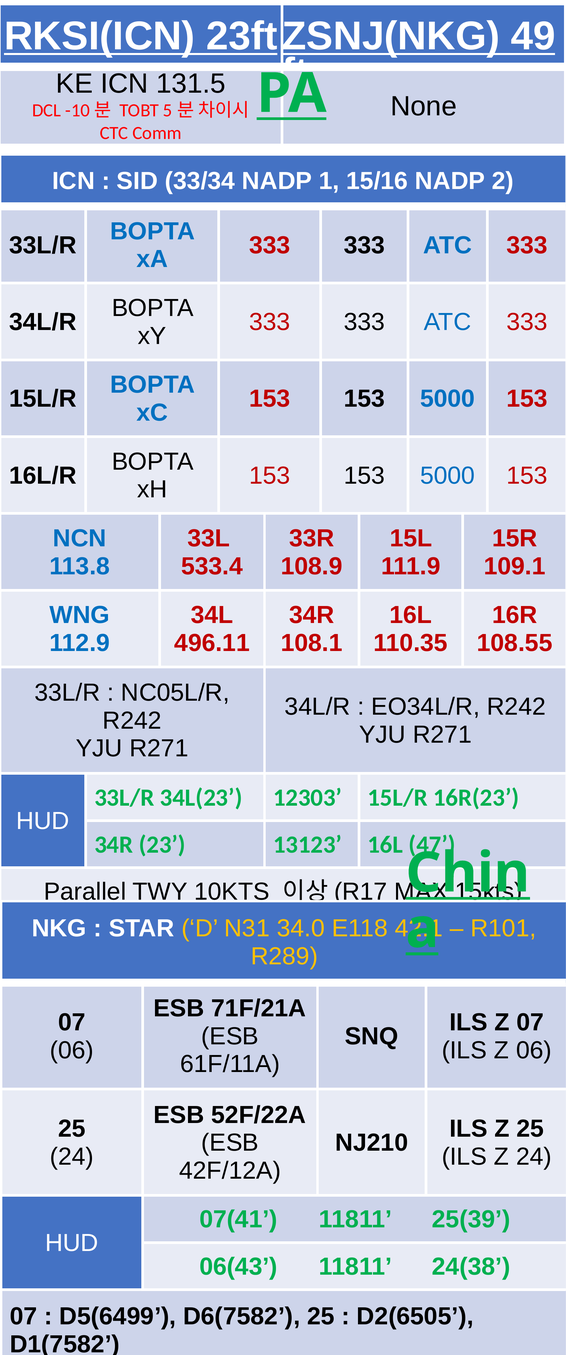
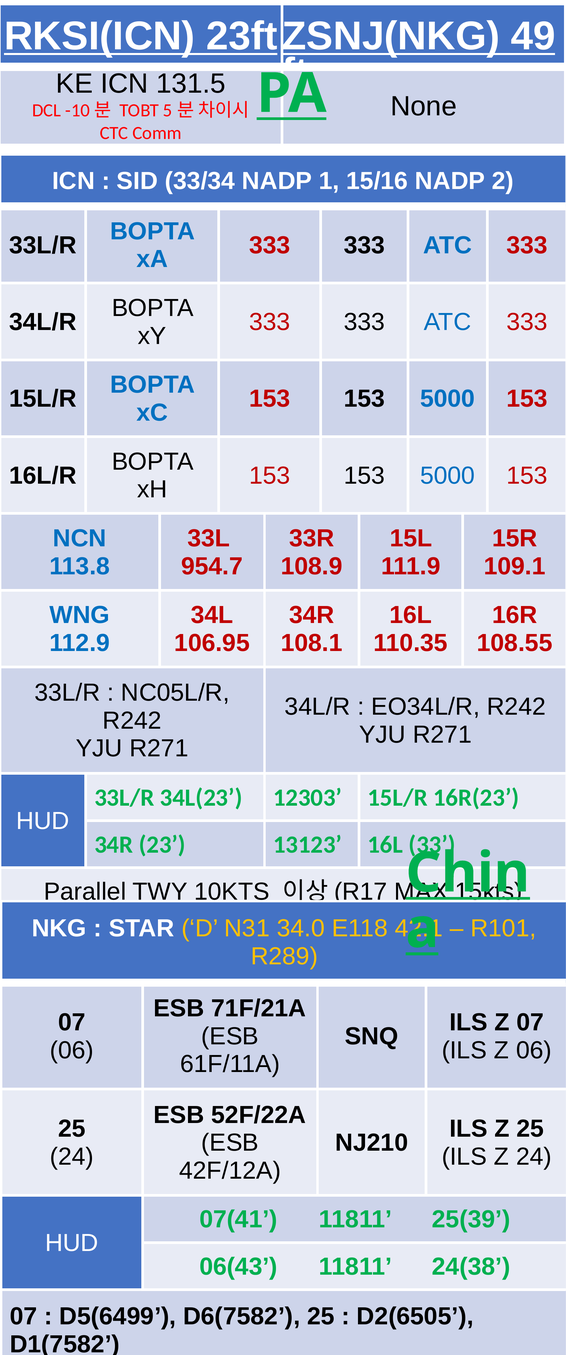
533.4: 533.4 -> 954.7 (212, 566)
496.11: 496.11 -> 106.95 (212, 643)
47: 47 -> 33 (432, 844)
